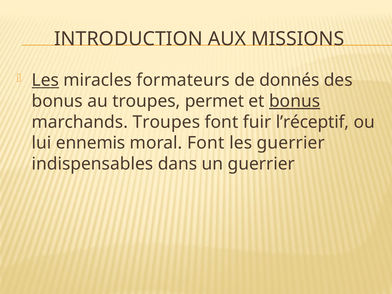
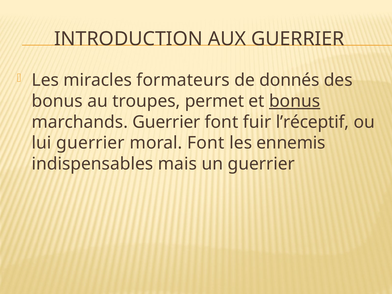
AUX MISSIONS: MISSIONS -> GUERRIER (298, 39)
Les underline: present -> none (45, 80)
marchands Troupes: Troupes -> Guerrier (166, 122)
lui ennemis: ennemis -> guerrier (90, 143)
les guerrier: guerrier -> ennemis (291, 143)
dans: dans -> mais (177, 164)
